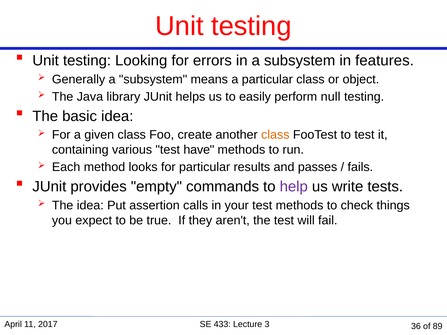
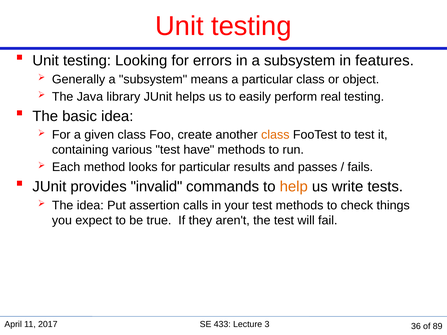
null: null -> real (331, 97)
empty: empty -> invalid (157, 187)
help colour: purple -> orange (294, 187)
